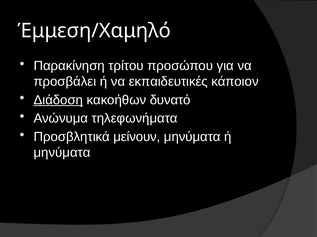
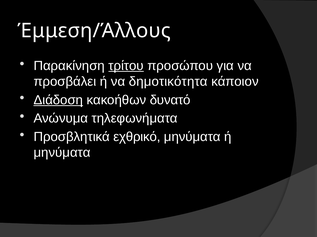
Έμμεση/Χαμηλό: Έμμεση/Χαμηλό -> Έμμεση/Άλλους (94, 31)
τρίτου underline: none -> present (126, 66)
εκπαιδευτικές: εκπαιδευτικές -> δημοτικότητα (168, 82)
μείνουν: μείνουν -> εχθρικό (137, 137)
